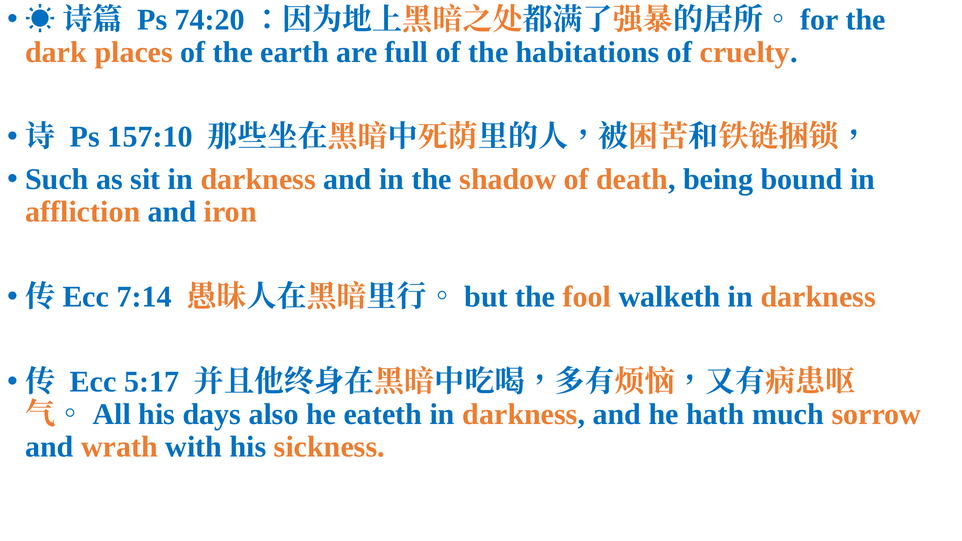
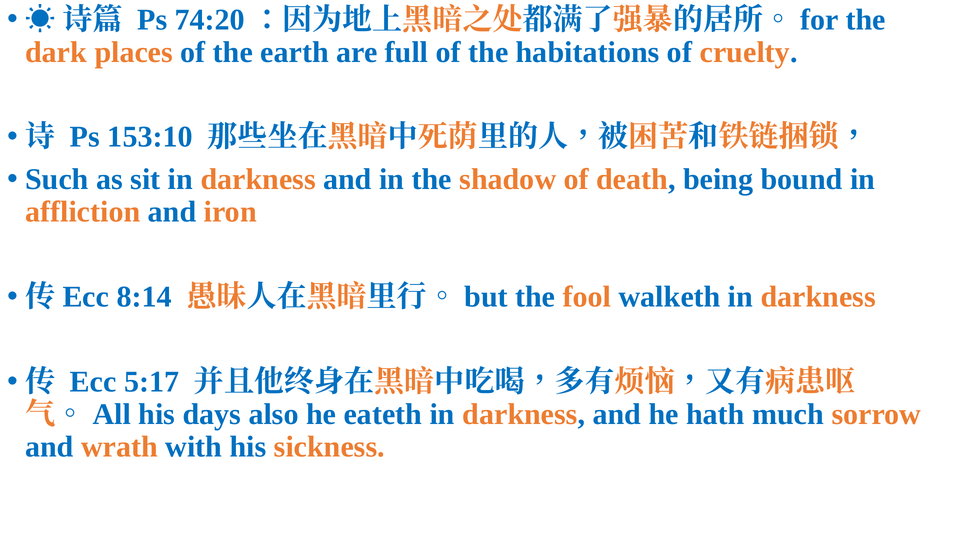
157:10: 157:10 -> 153:10 (150, 137)
7:14: 7:14 -> 8:14 (144, 297)
